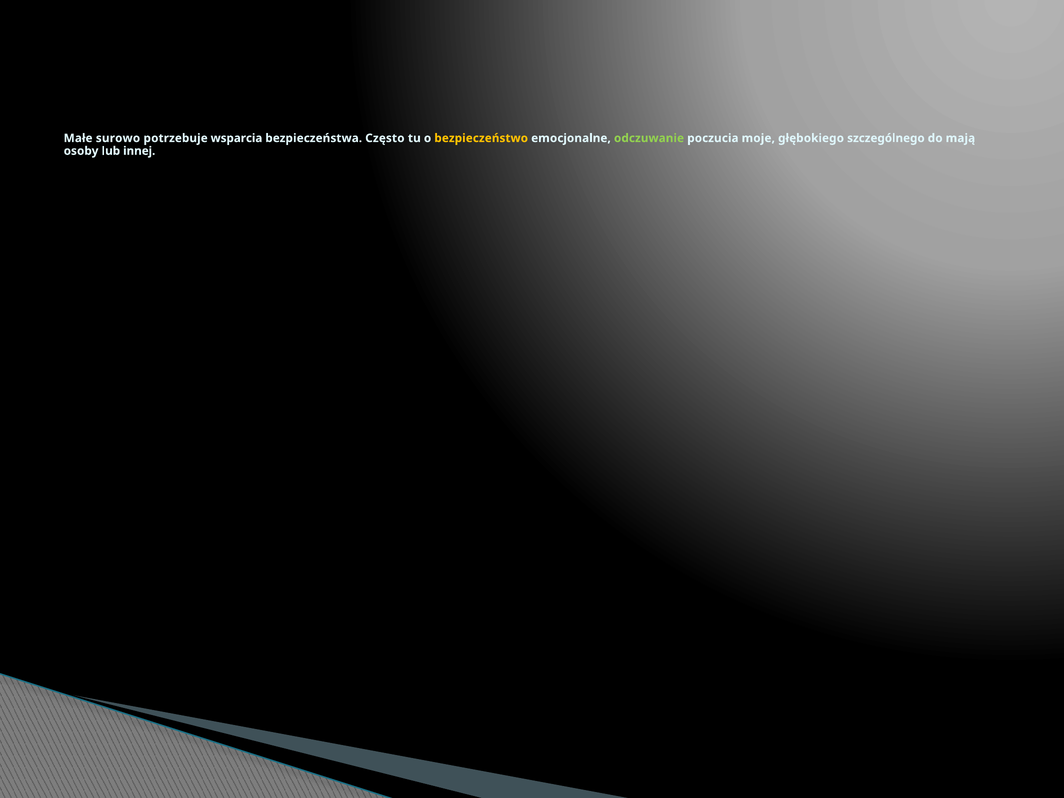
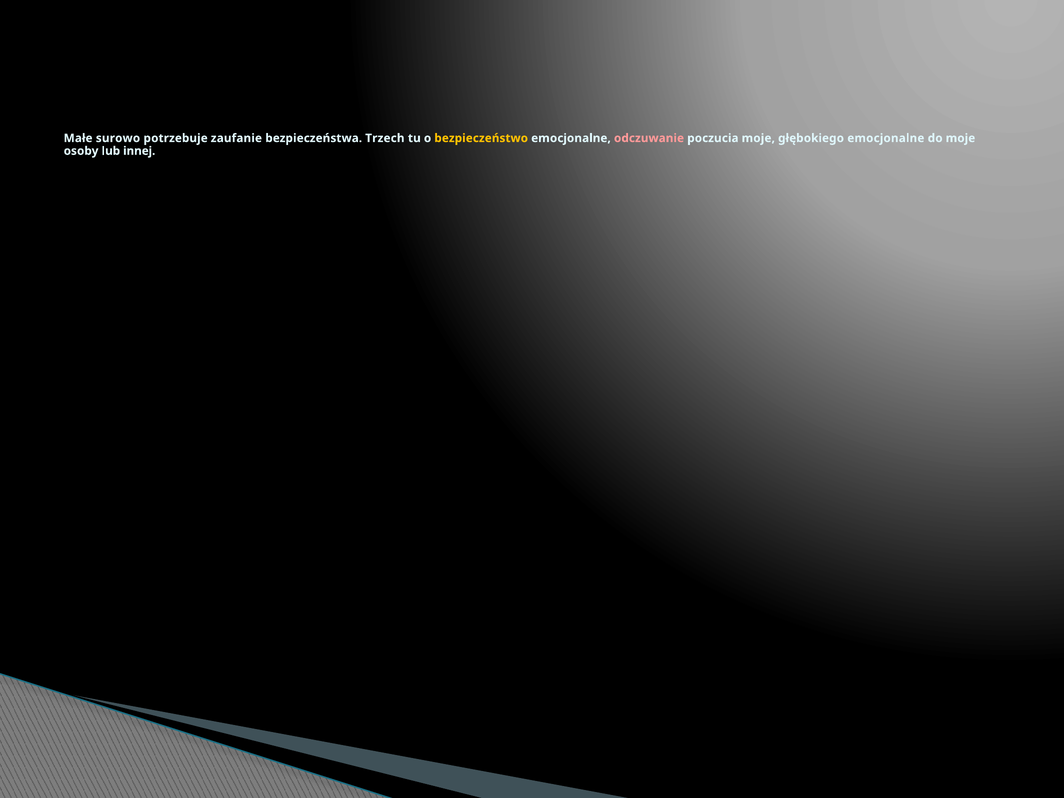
wsparcia: wsparcia -> zaufanie (236, 138)
Często: Często -> Trzech (385, 138)
odczuwanie colour: light green -> pink (649, 138)
głębokiego szczególnego: szczególnego -> emocjonalne (886, 138)
do mają: mają -> moje (960, 138)
